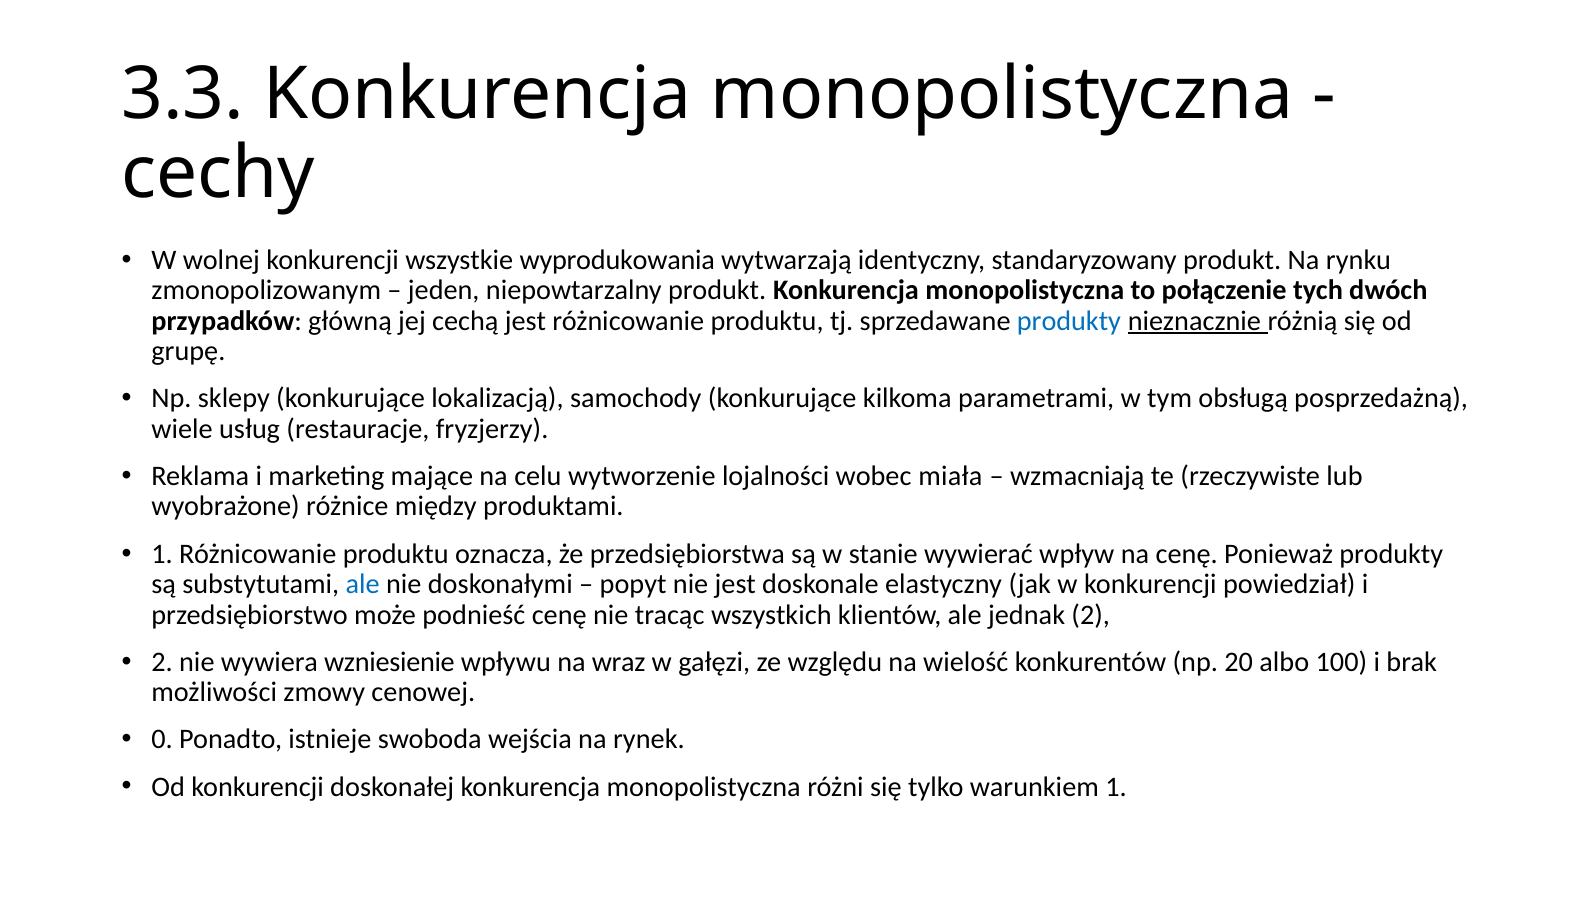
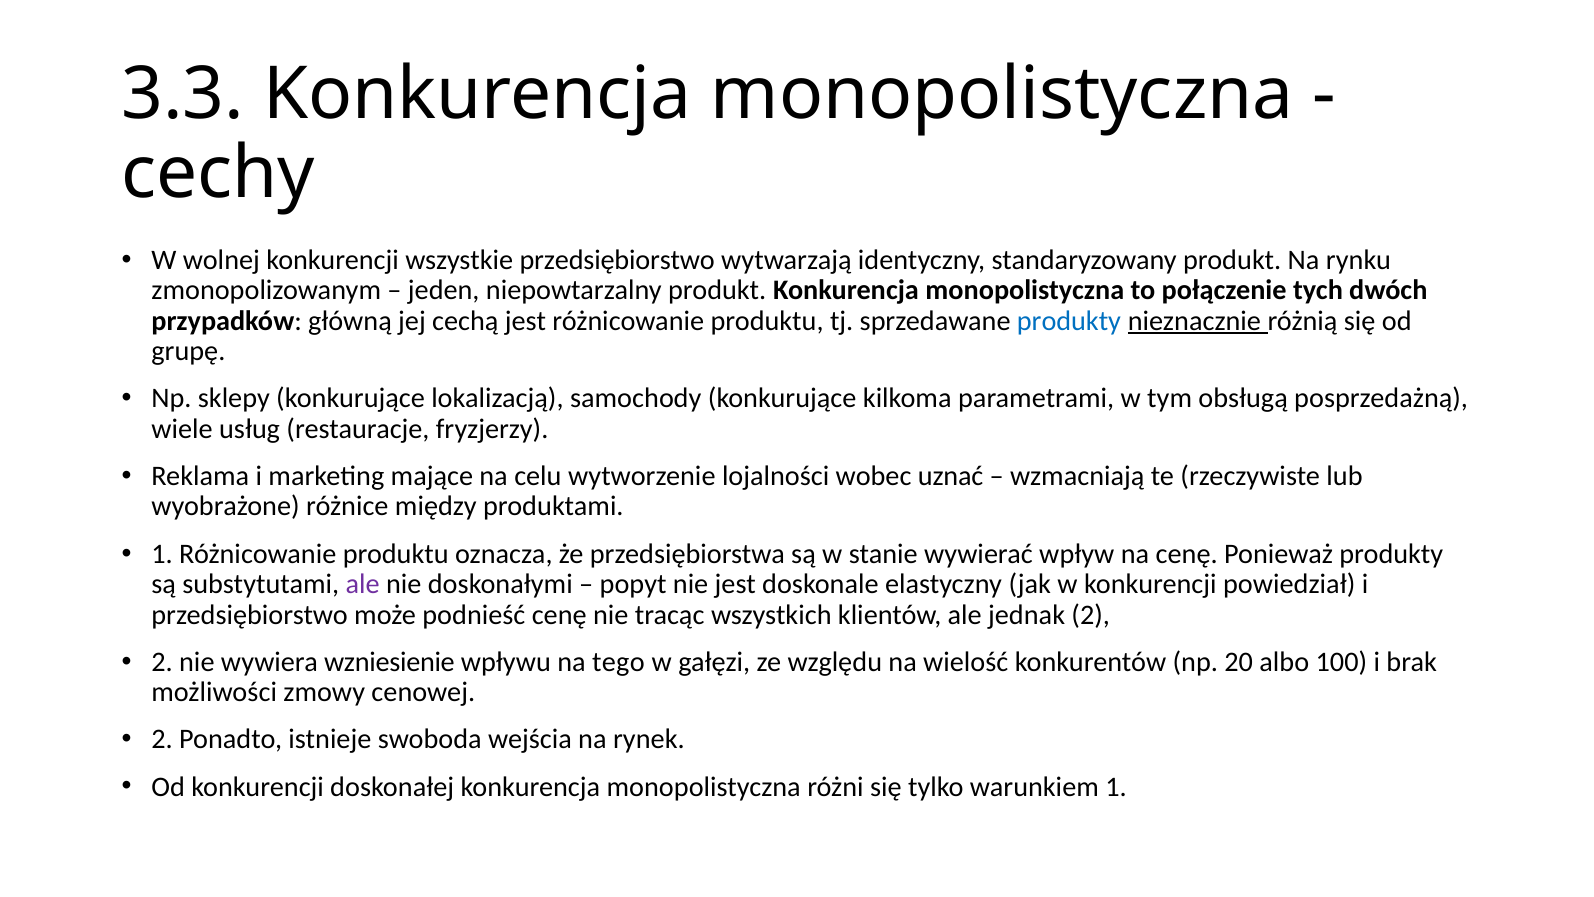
wszystkie wyprodukowania: wyprodukowania -> przedsiębiorstwo (617, 260)
miała: miała -> uznać (951, 476)
ale colour: blue -> purple (363, 584)
wraz: wraz -> tego (618, 662)
0: 0 -> 2 (162, 739)
